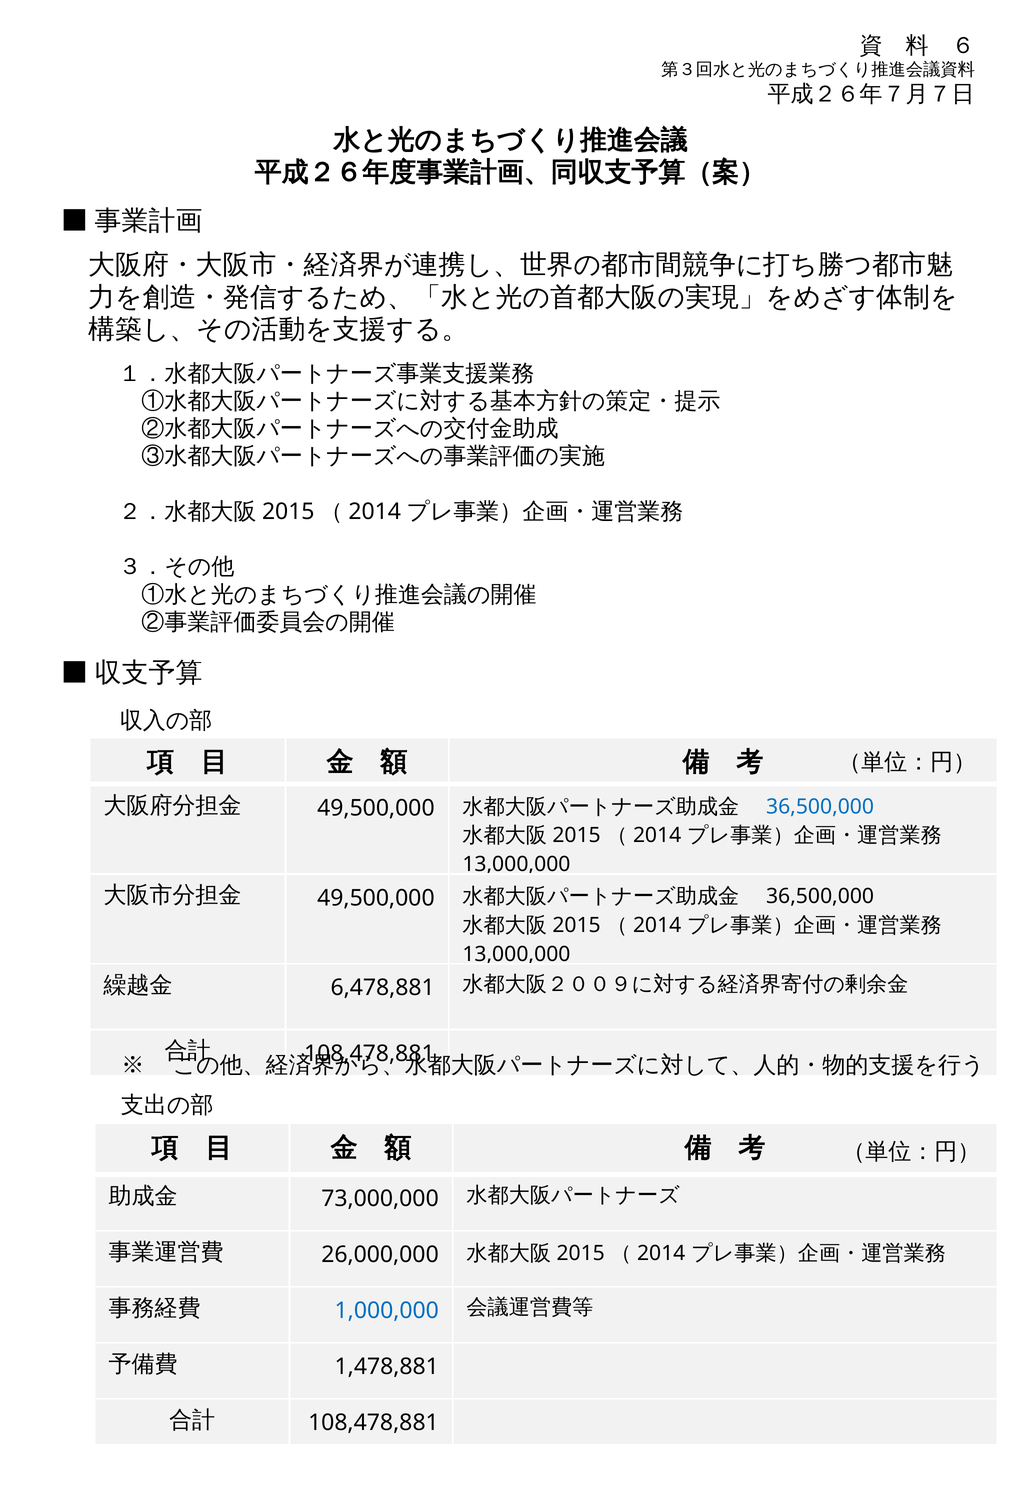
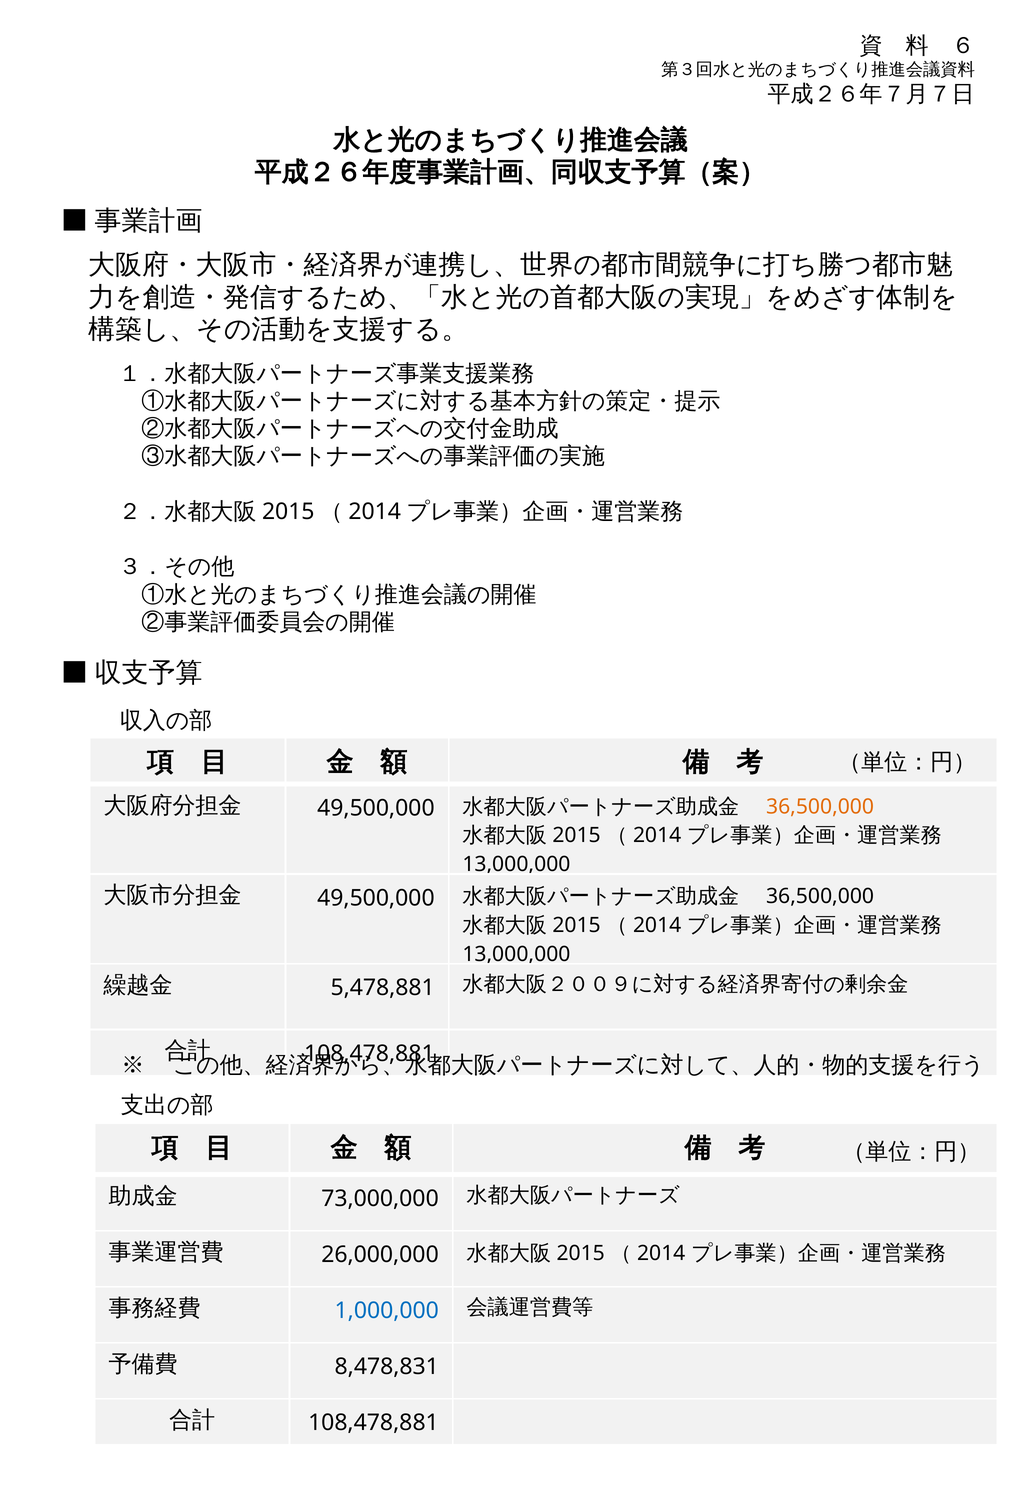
36,500,000 colour: blue -> orange (820, 806)
6,478,881: 6,478,881 -> 5,478,881 (383, 988)
1,478,881: 1,478,881 -> 8,478,831 (387, 1366)
